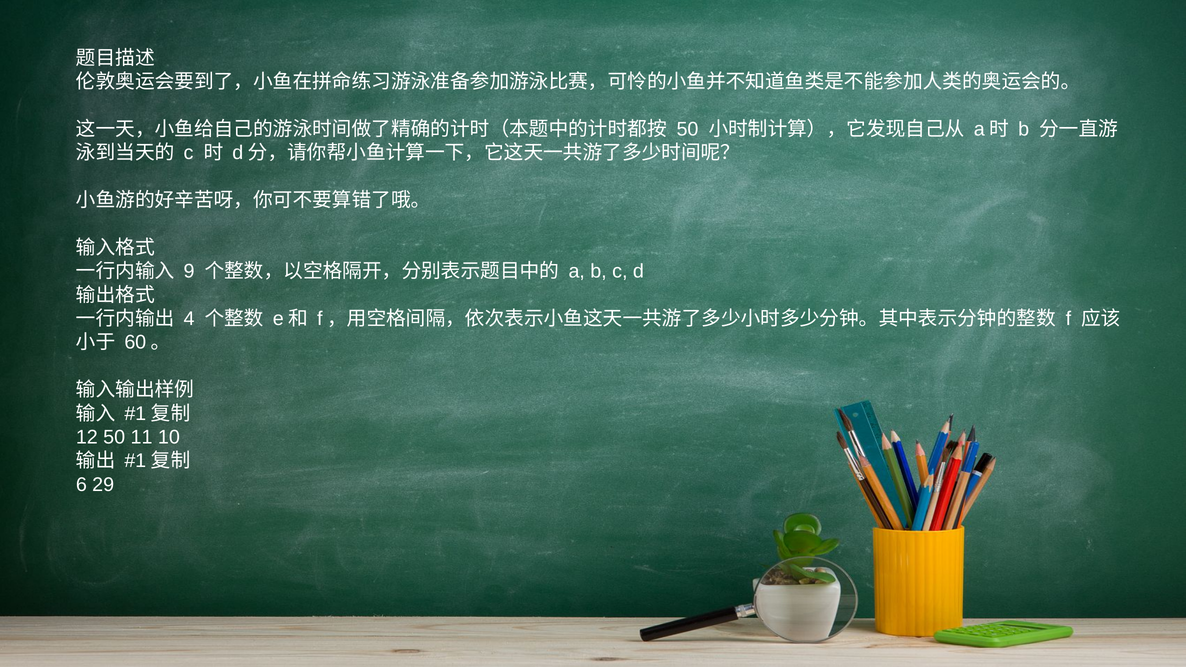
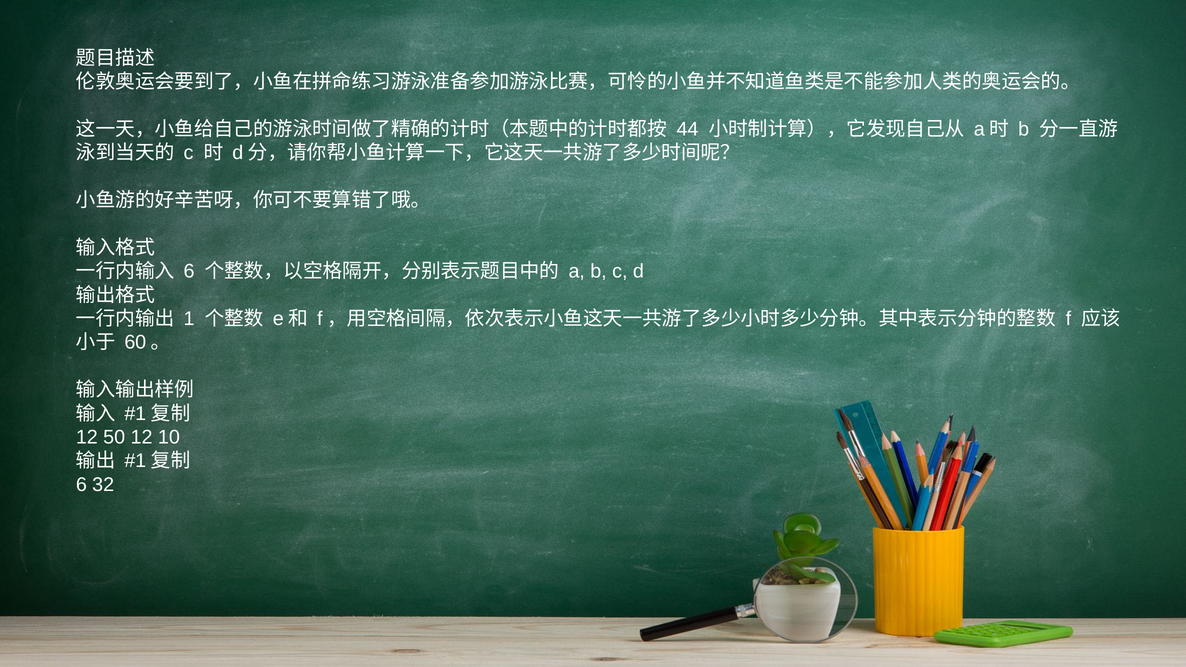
50: 50 -> 44 (687, 129)
9: 9 -> 6 (189, 271)
4: 4 -> 1 (189, 319)
50 11: 11 -> 12 (142, 437)
29: 29 -> 32 (103, 485)
